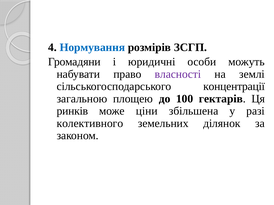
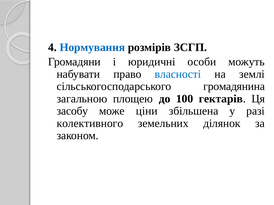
власності colour: purple -> blue (178, 74)
концентрації: концентрації -> громадянина (234, 87)
ринків: ринків -> засобу (72, 111)
